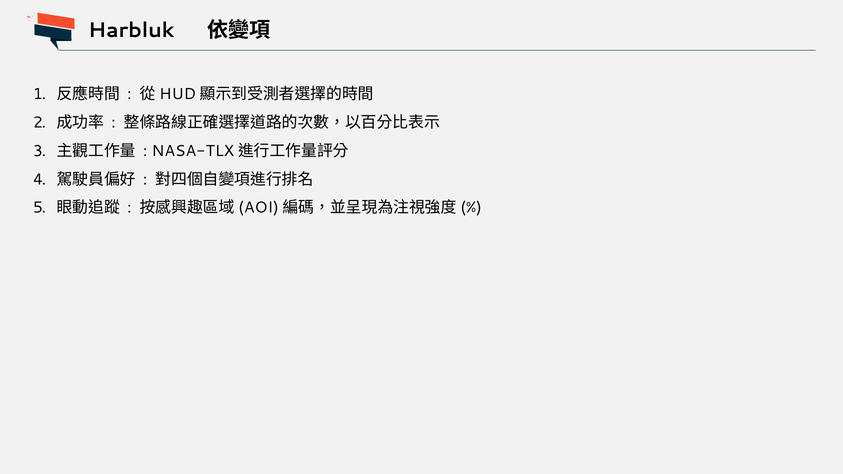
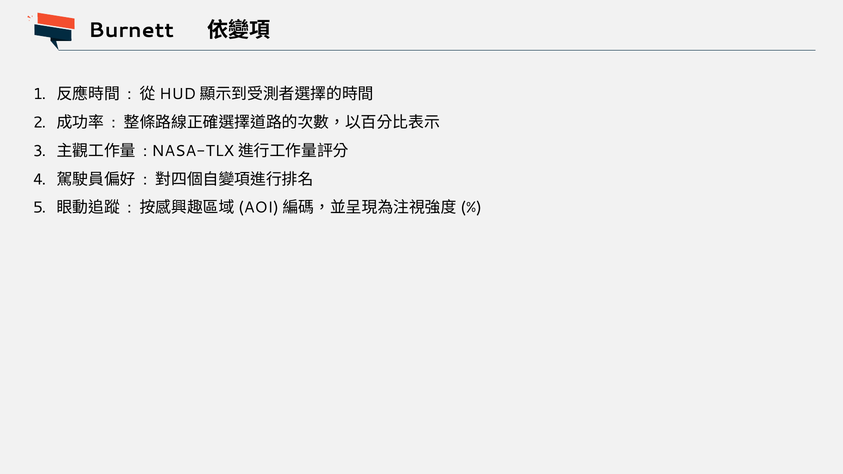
Harbluk: Harbluk -> Burnett (131, 30)
